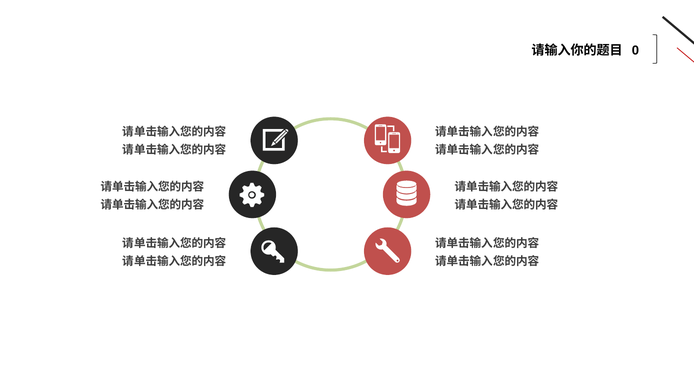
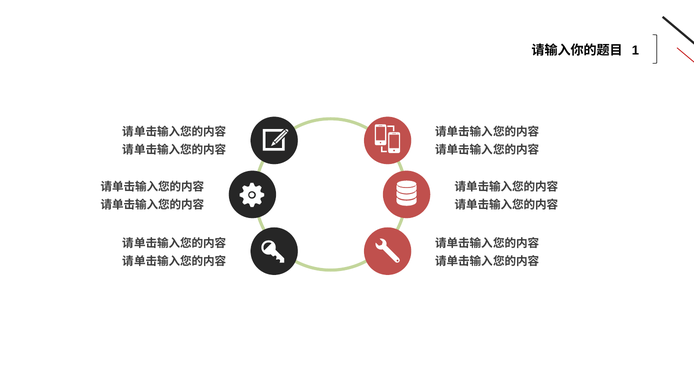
0: 0 -> 1 (635, 51)
